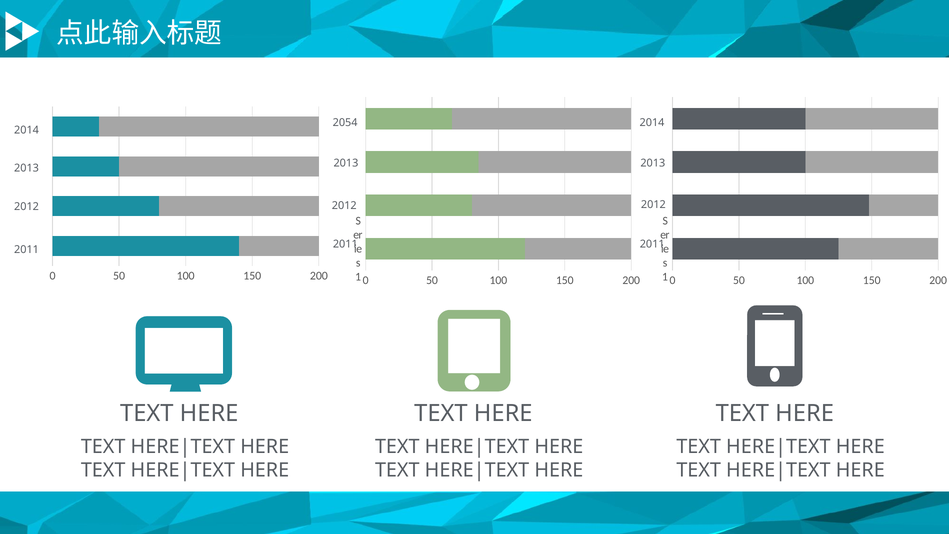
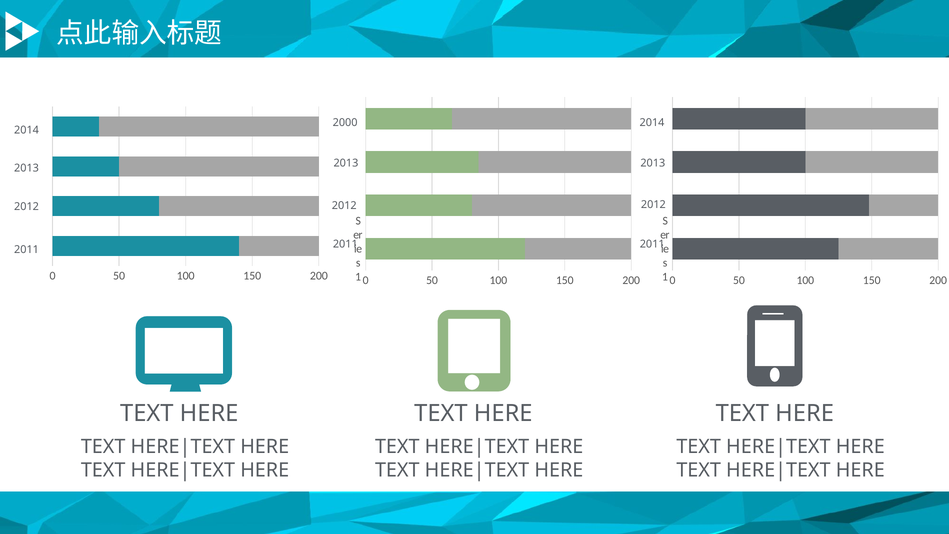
2054: 2054 -> 2000 (345, 123)
